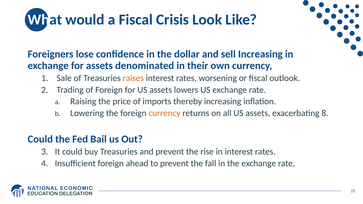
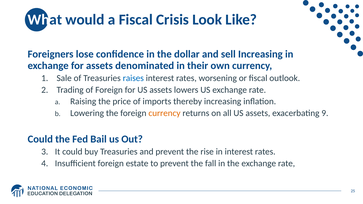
raises colour: orange -> blue (133, 78)
8: 8 -> 9 (325, 113)
ahead: ahead -> estate (137, 163)
